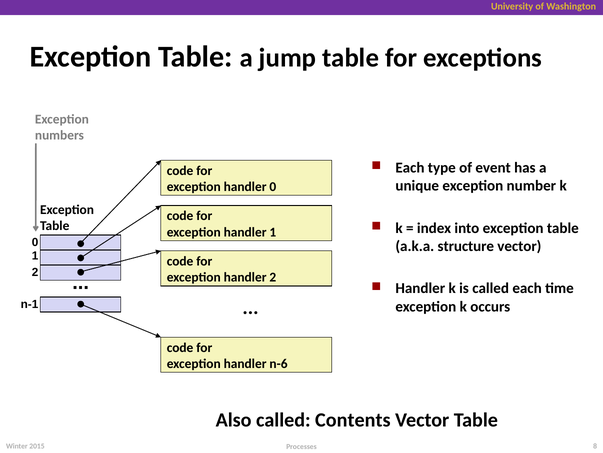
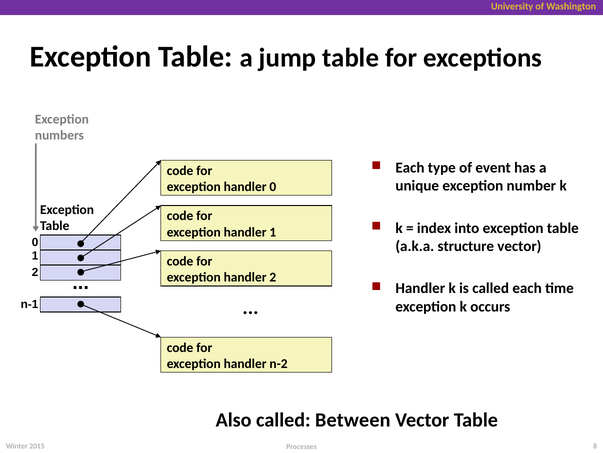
n-6: n-6 -> n-2 (279, 363)
Contents: Contents -> Between (353, 419)
